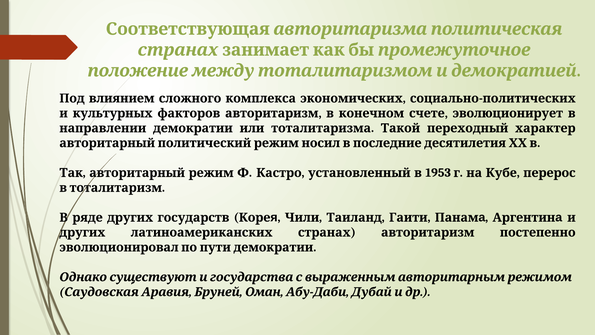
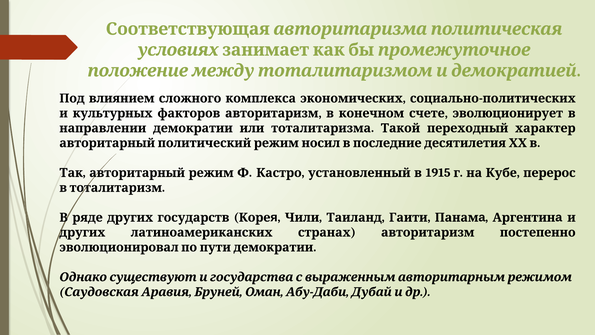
странах: странах -> условиях (178, 50)
1953: 1953 -> 1915 (438, 173)
